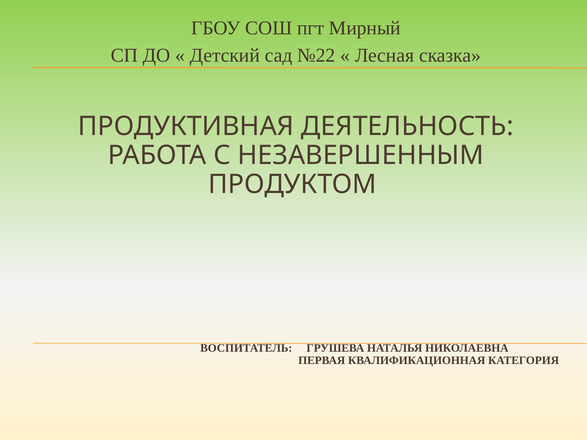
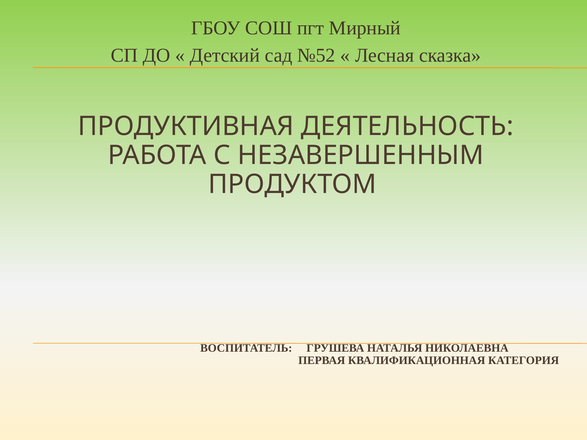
№22: №22 -> №52 (316, 56)
